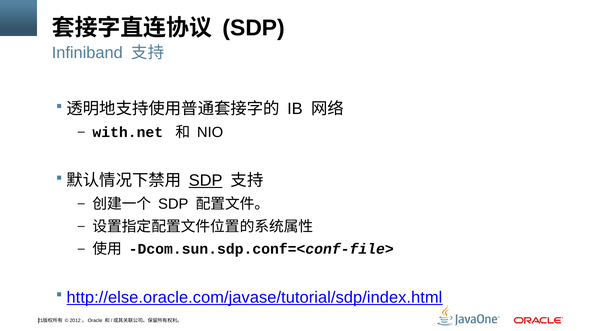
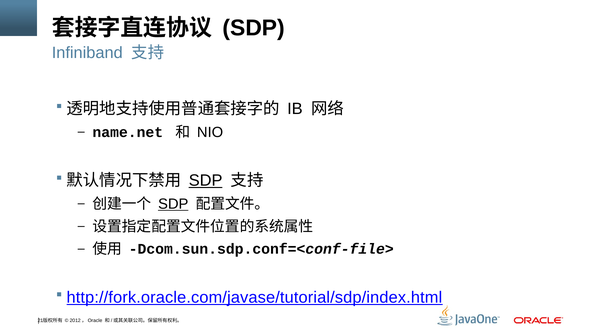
with.net: with.net -> name.net (128, 132)
SDP underline: none -> present (173, 204)
http://else.oracle.com/javase/tutorial/sdp/index.html: http://else.oracle.com/javase/tutorial/sdp/index.html -> http://fork.oracle.com/javase/tutorial/sdp/index.html (254, 298)
